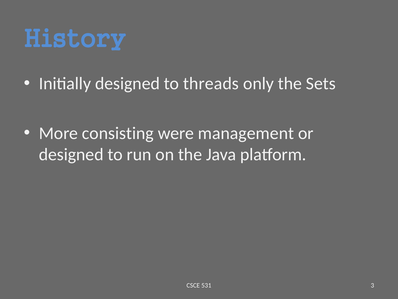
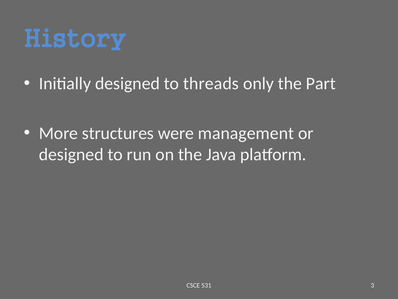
Sets: Sets -> Part (321, 83)
consisting: consisting -> structures (118, 133)
